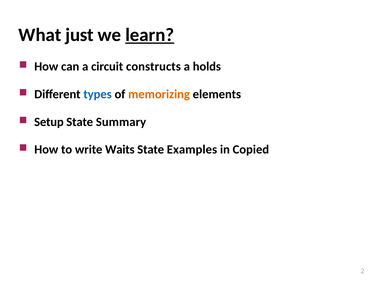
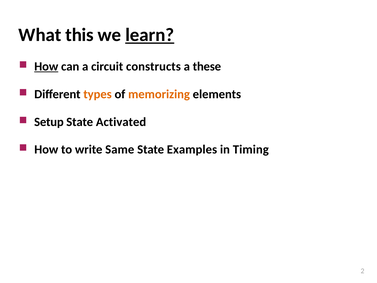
just: just -> this (80, 35)
How underline: none -> present (46, 66)
holds: holds -> these (207, 66)
types colour: blue -> orange (98, 94)
Summary: Summary -> Activated (121, 122)
Waits: Waits -> Same (120, 149)
Copied: Copied -> Timing (251, 149)
